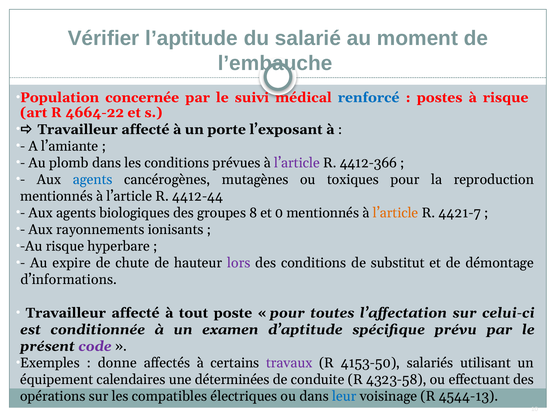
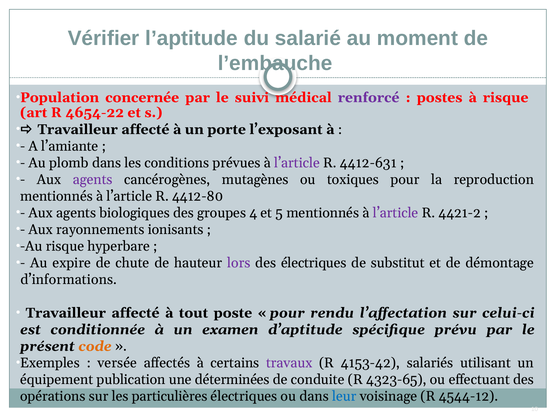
renforcé colour: blue -> purple (369, 98)
4664-22: 4664-22 -> 4654-22 (95, 113)
4412-366: 4412-366 -> 4412-631 (368, 163)
agents colour: blue -> purple (93, 179)
4412-44: 4412-44 -> 4412-80 (198, 196)
8: 8 -> 4 (253, 213)
0: 0 -> 5 (279, 213)
l’article colour: orange -> purple (396, 213)
4421-7: 4421-7 -> 4421-2 (460, 213)
des conditions: conditions -> électriques (314, 263)
toutes: toutes -> rendu (332, 313)
code colour: purple -> orange (95, 346)
donne: donne -> versée (117, 363)
4153-50: 4153-50 -> 4153-42 (370, 363)
calendaires: calendaires -> publication (131, 380)
4323-58: 4323-58 -> 4323-65 (396, 380)
compatibles: compatibles -> particulières (170, 396)
4544-13: 4544-13 -> 4544-12 (469, 396)
